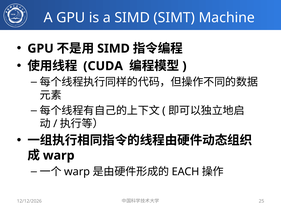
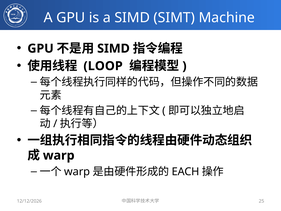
CUDA: CUDA -> LOOP (103, 66)
